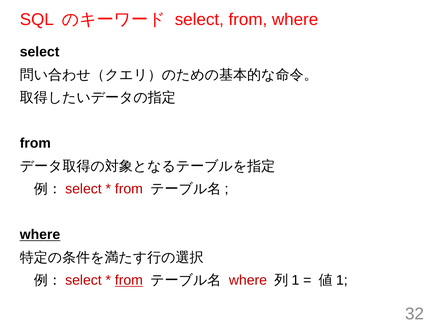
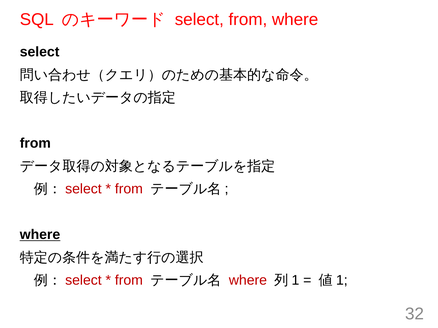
from underline: present -> none (129, 281)
